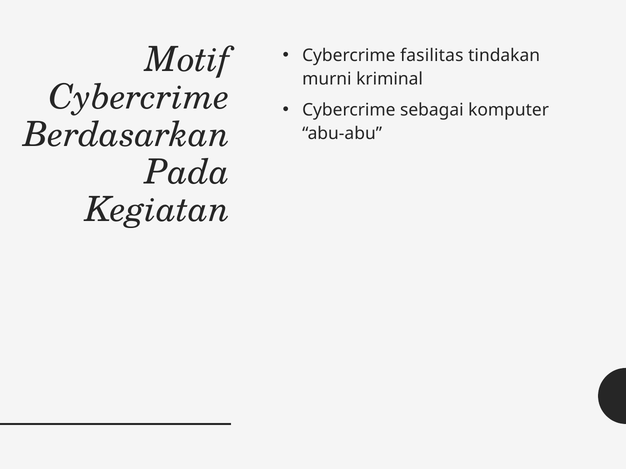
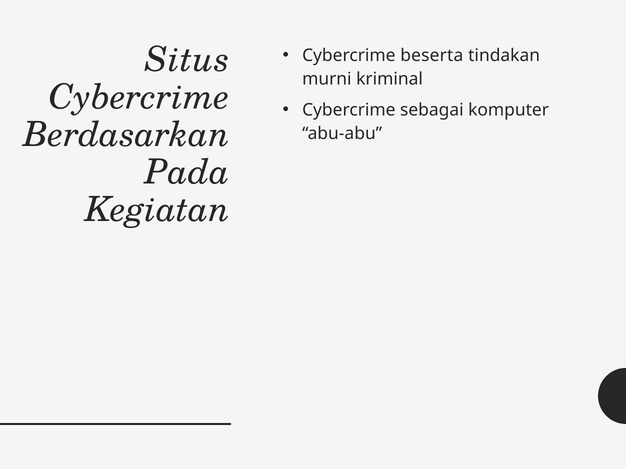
fasilitas: fasilitas -> beserta (432, 56)
Motif: Motif -> Situs (187, 60)
